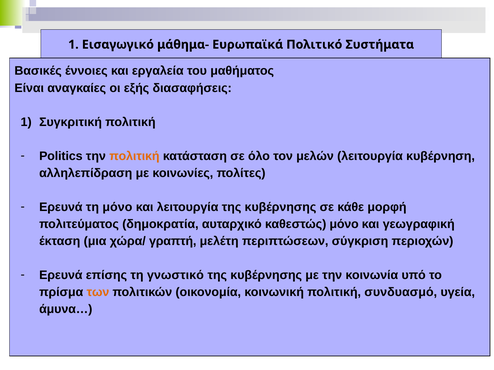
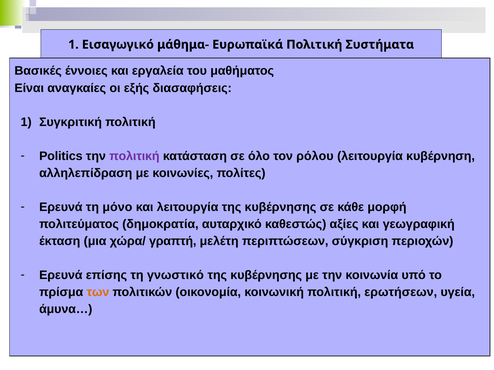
Ευρωπαϊκά Πολιτικό: Πολιτικό -> Πολιτική (314, 45)
πολιτική colour: orange -> purple (134, 156)
μελών: μελών -> ρόλου (315, 156)
καθεστώς μόνο: μόνο -> αξίες (344, 224)
συνδυασμό: συνδυασμό -> ερωτήσεων (401, 292)
